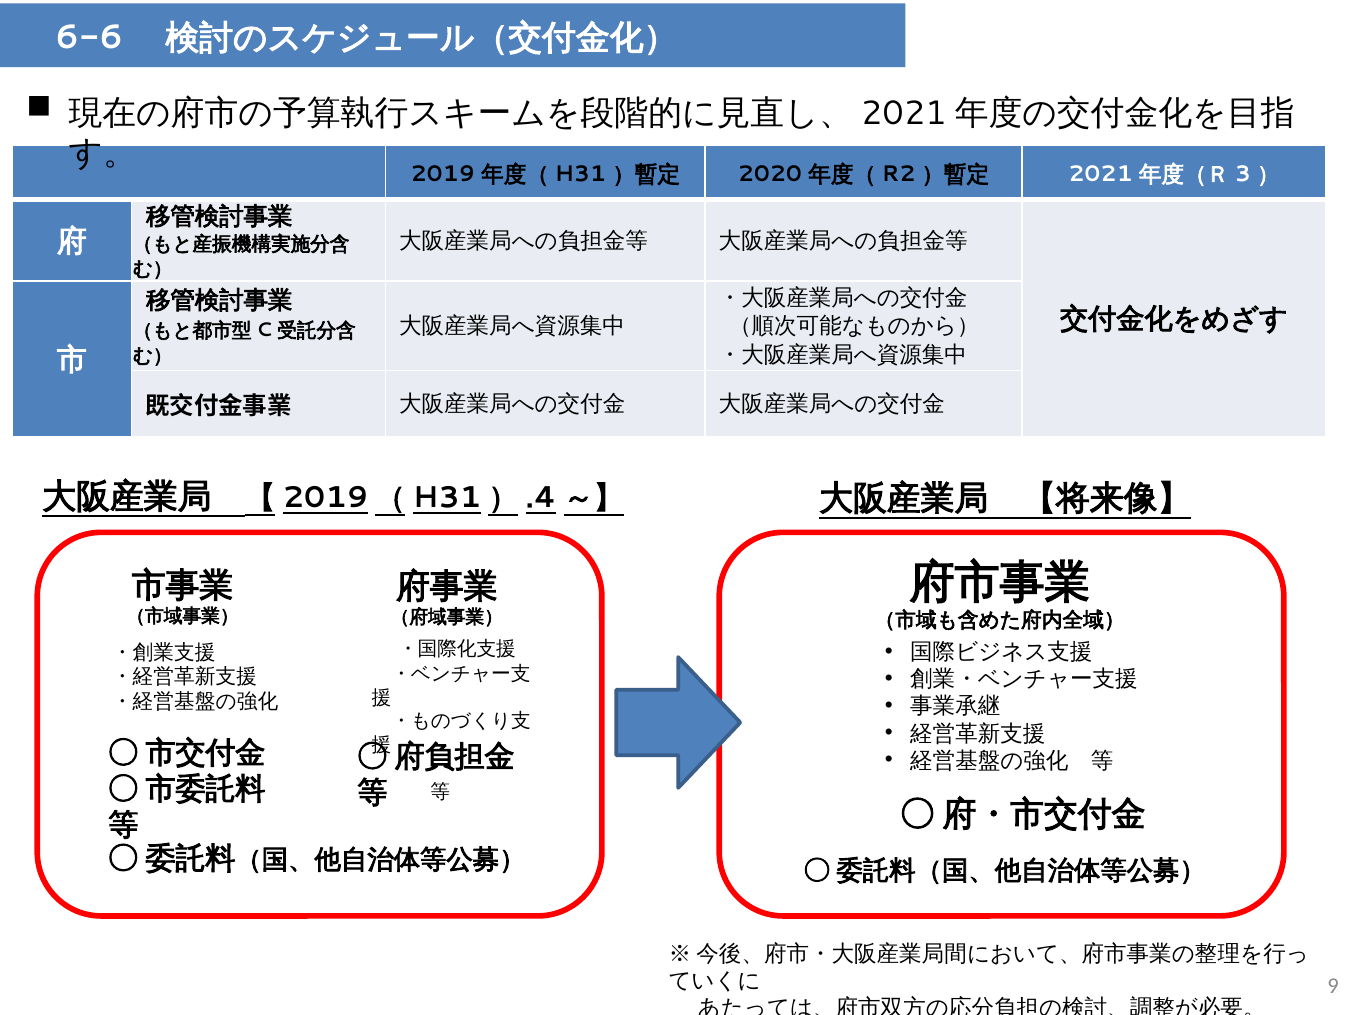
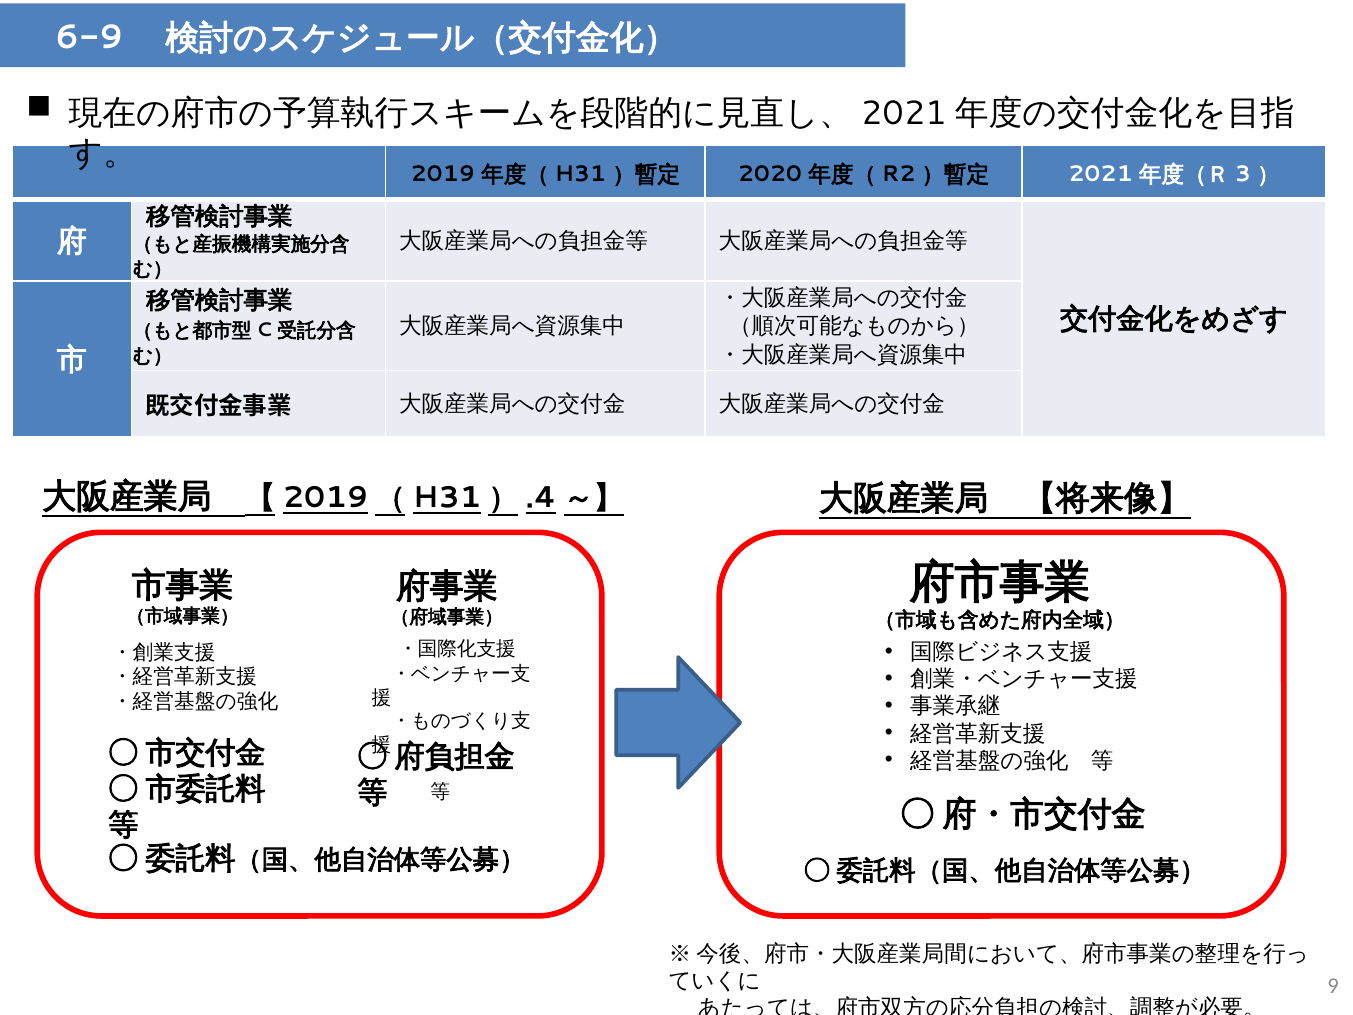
6-6: 6-6 -> 6-9 (89, 38)
